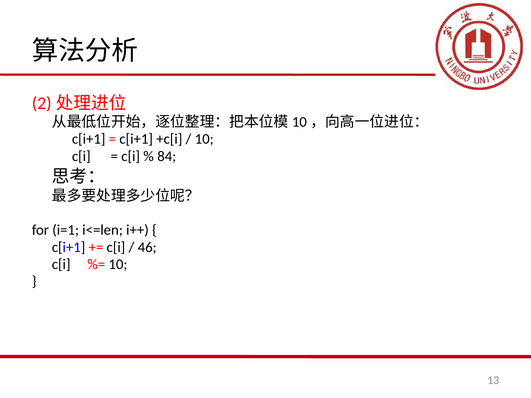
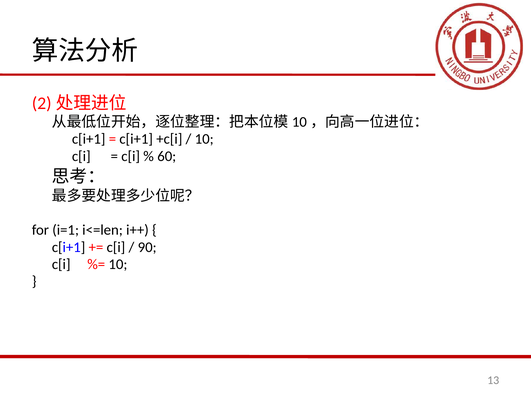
84: 84 -> 60 (167, 156)
46: 46 -> 90 (147, 247)
